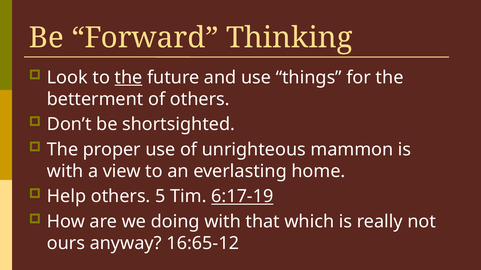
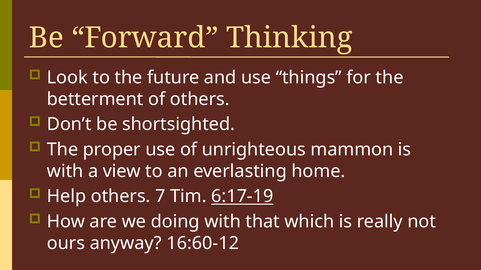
the underline: present -> none (128, 78)
5: 5 -> 7 (160, 197)
16:65-12: 16:65-12 -> 16:60-12 (203, 244)
